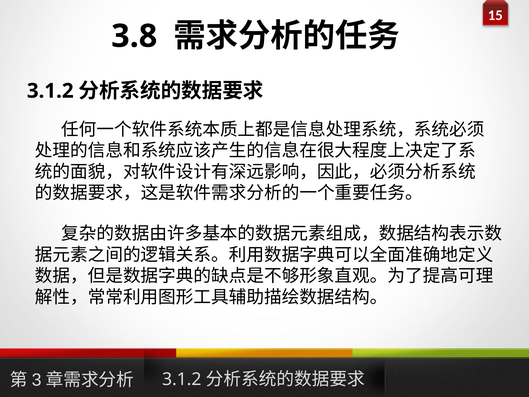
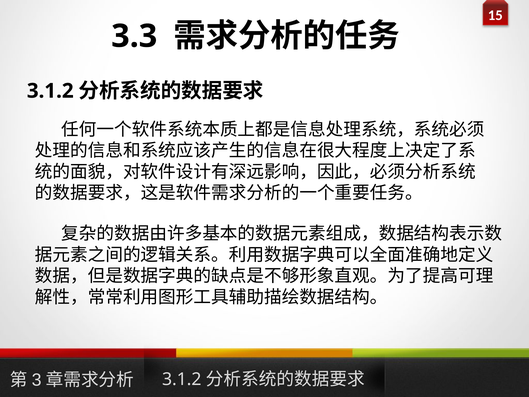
3.8: 3.8 -> 3.3 (134, 36)
